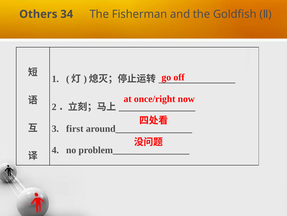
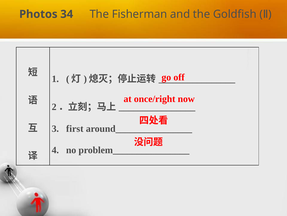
Others: Others -> Photos (38, 14)
